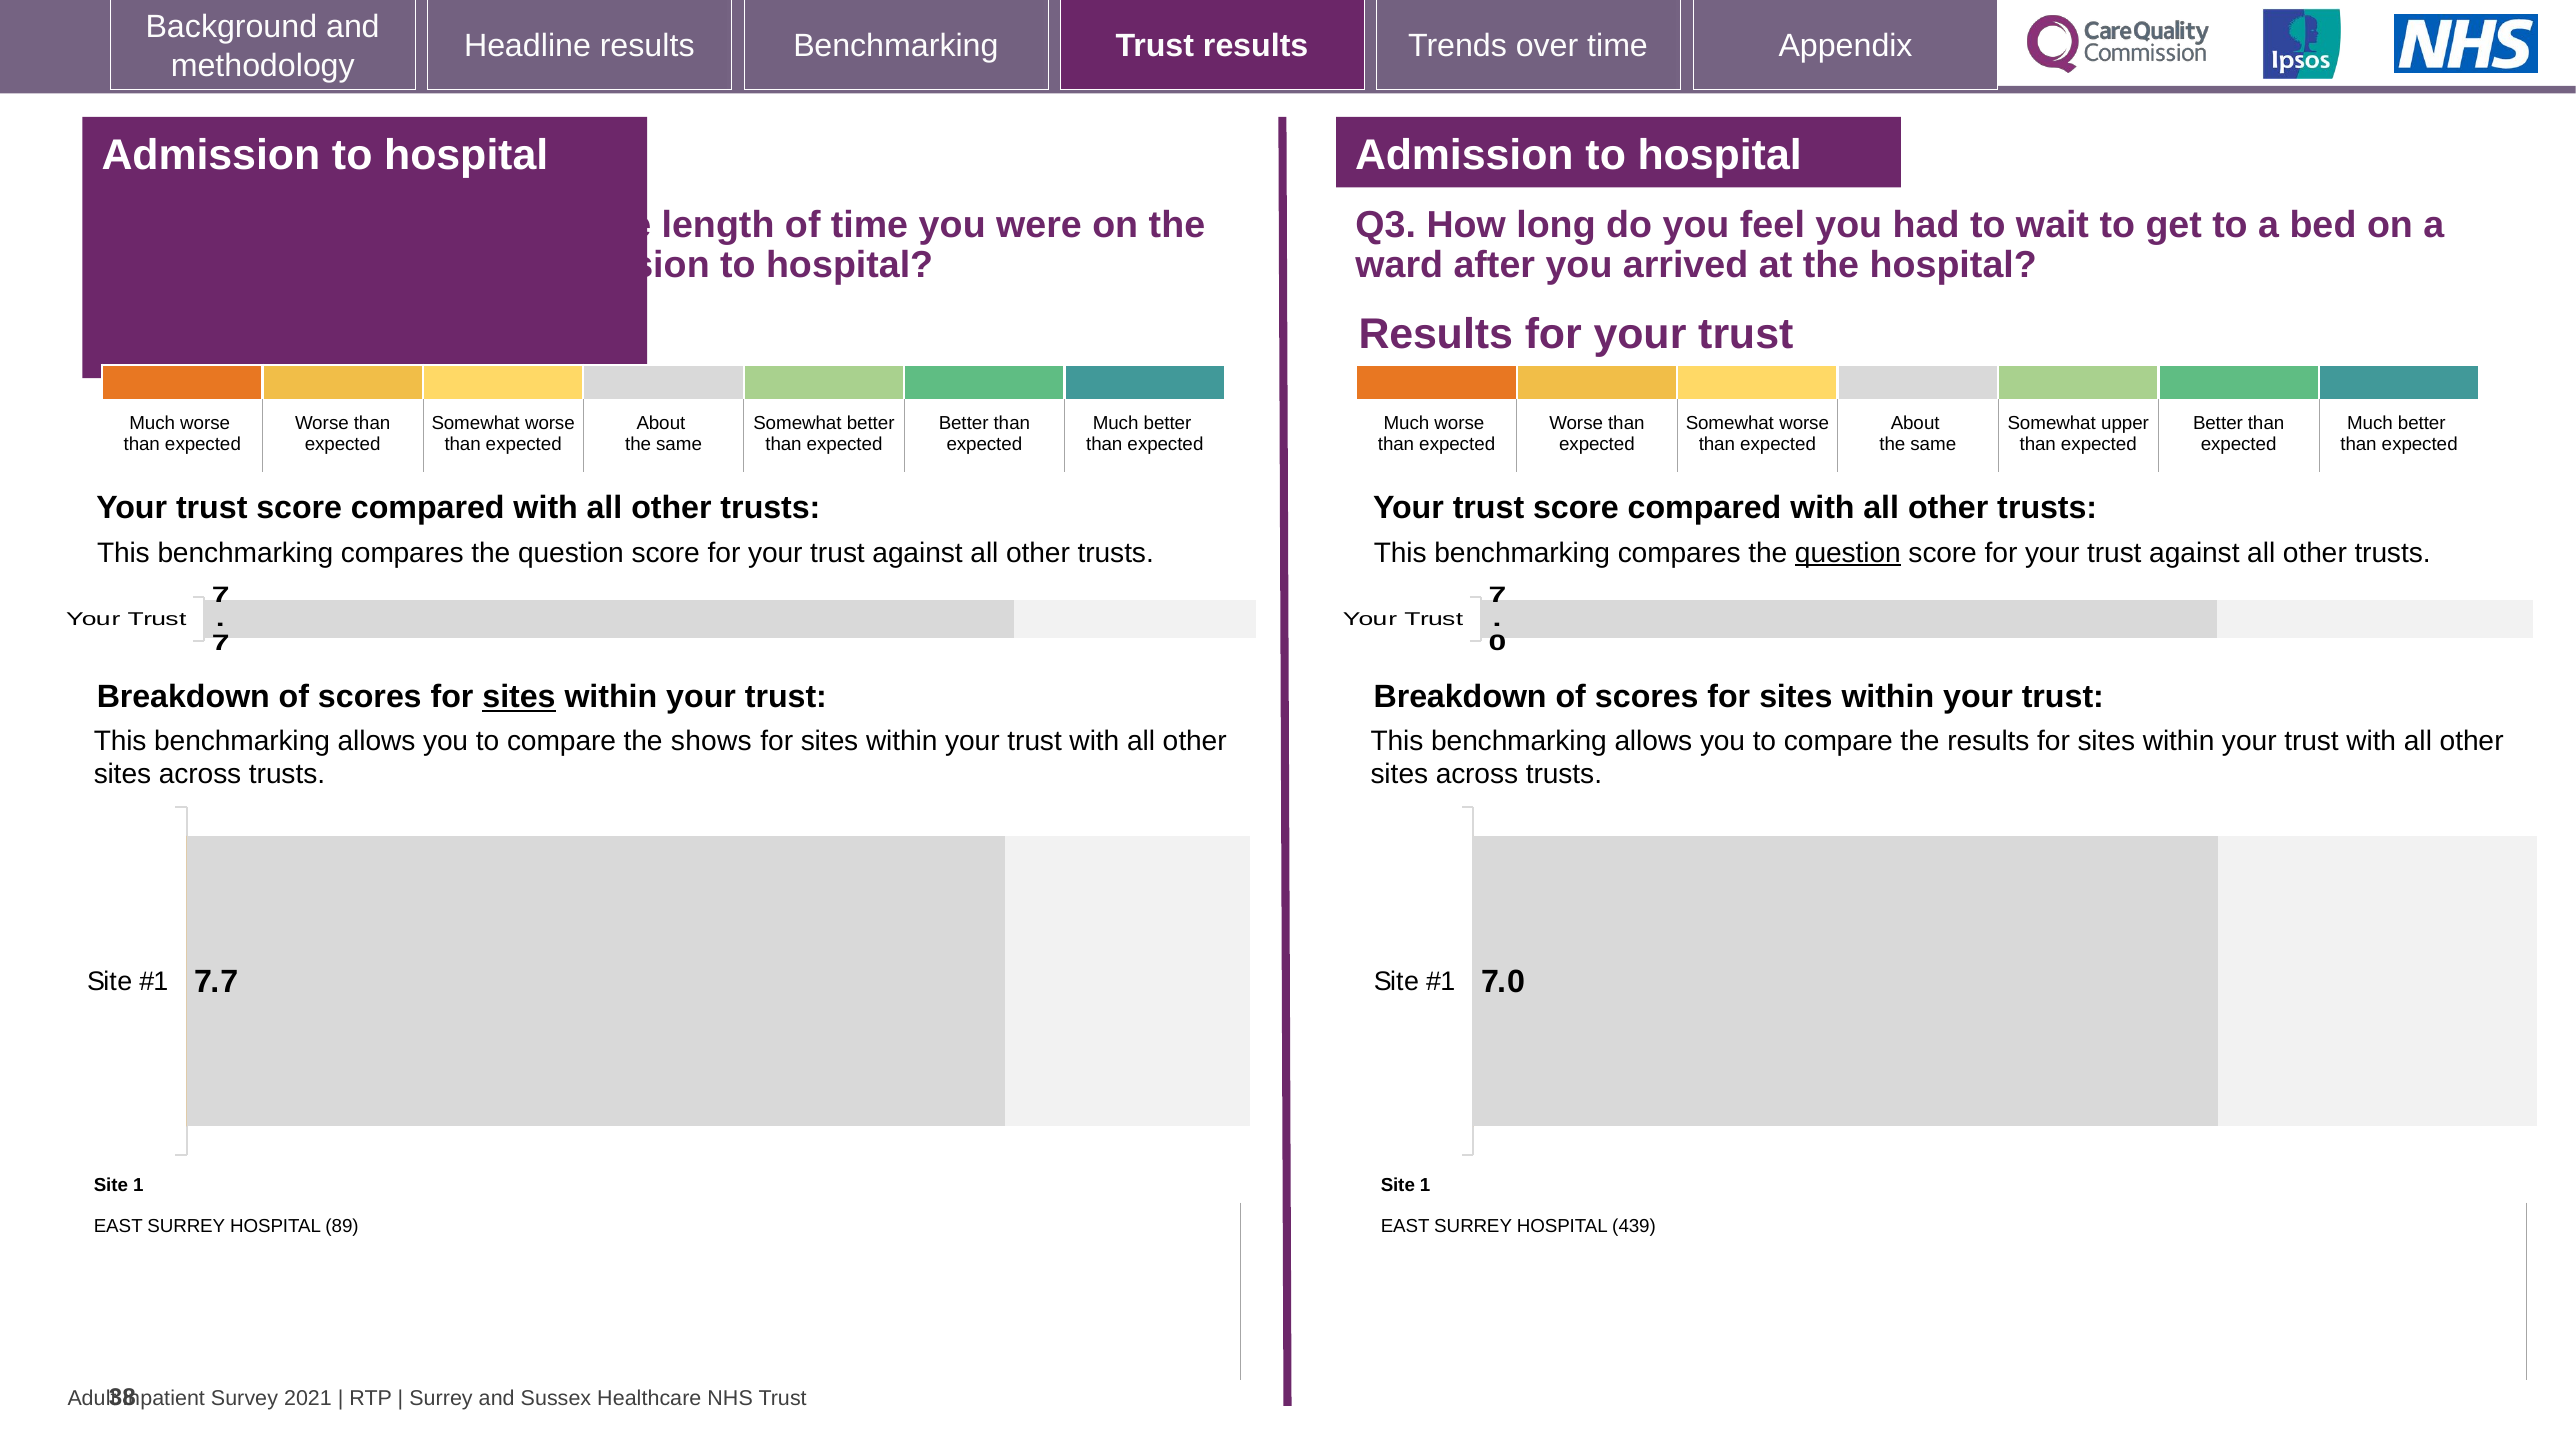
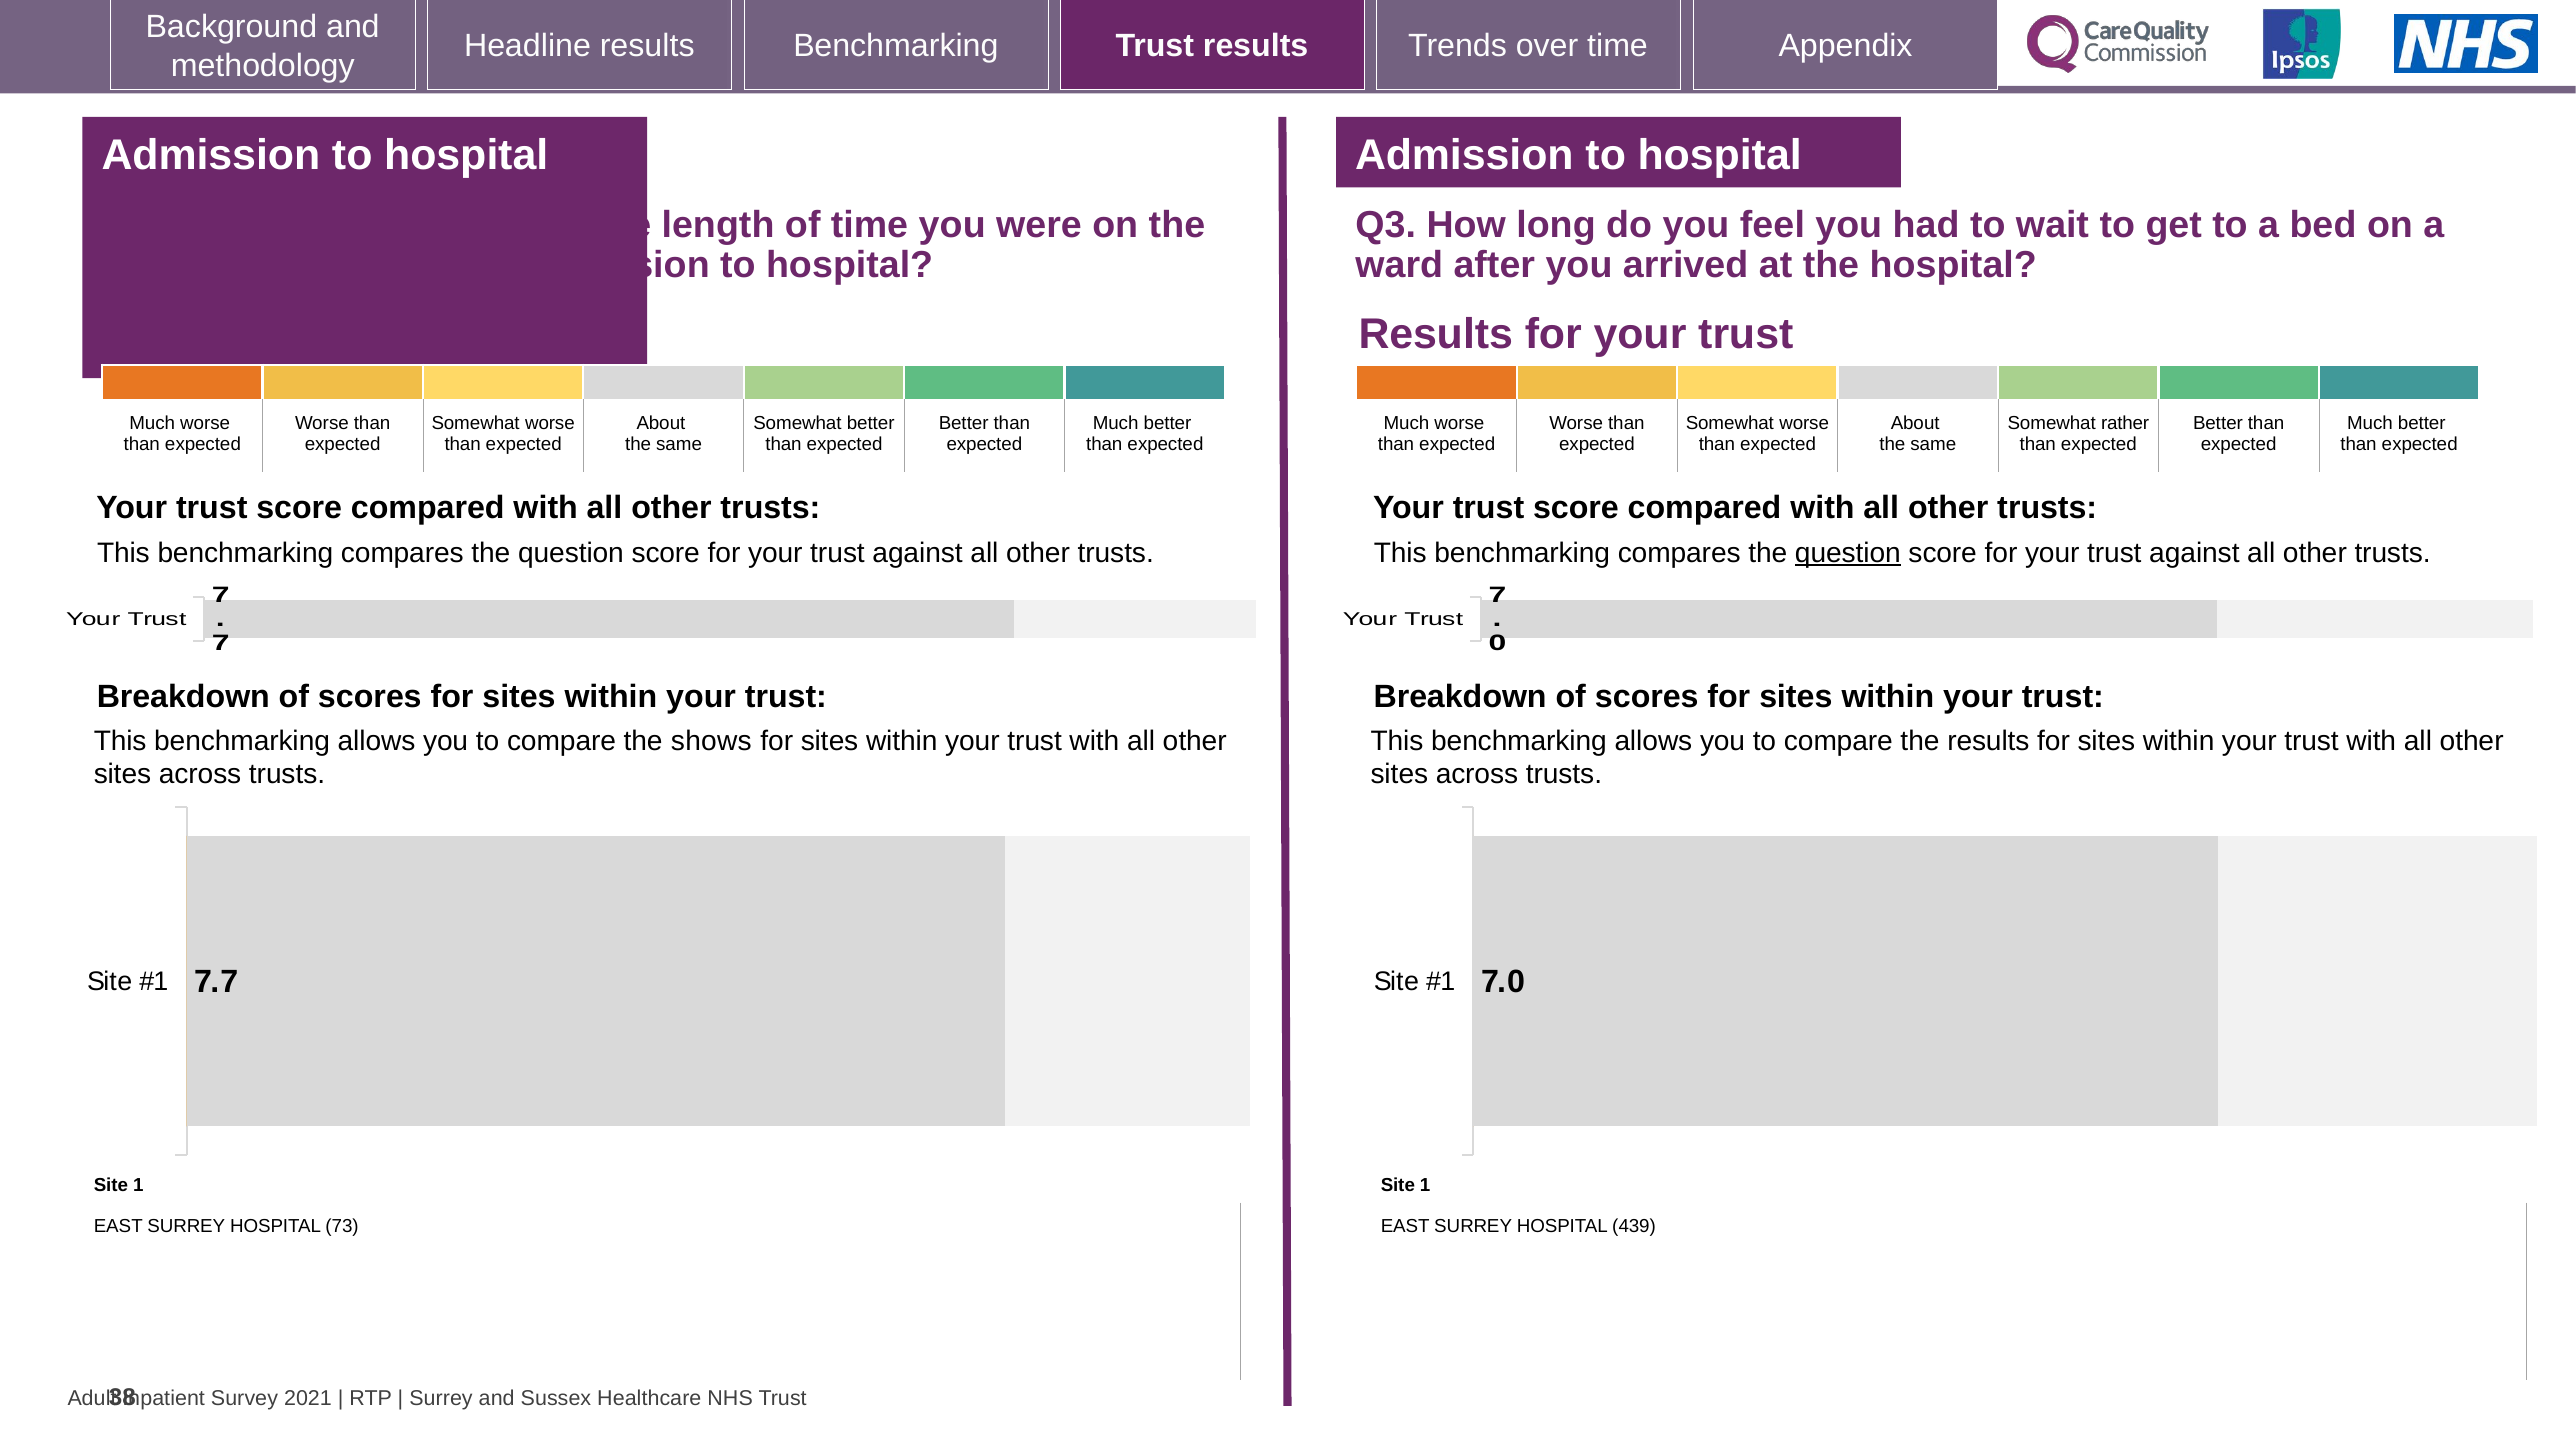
upper: upper -> rather (2125, 423)
sites underline: present -> none (519, 697)
89: 89 -> 73 (342, 1227)
